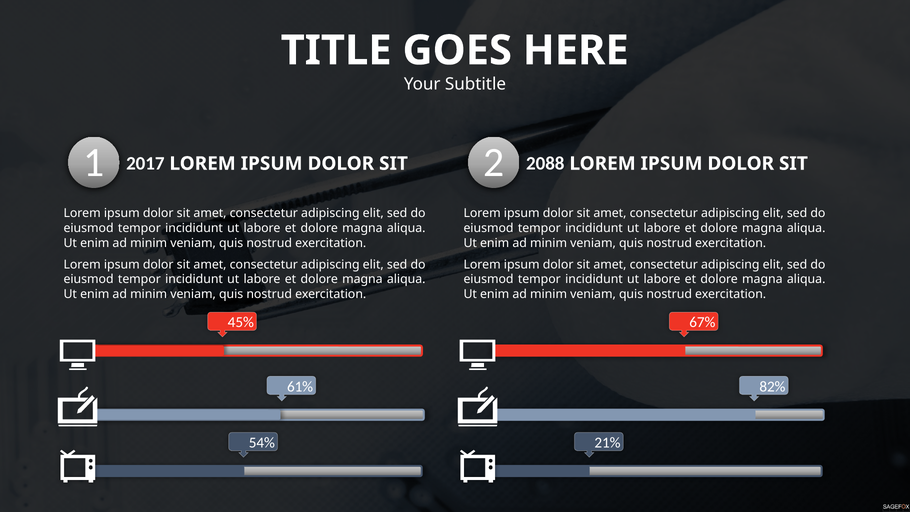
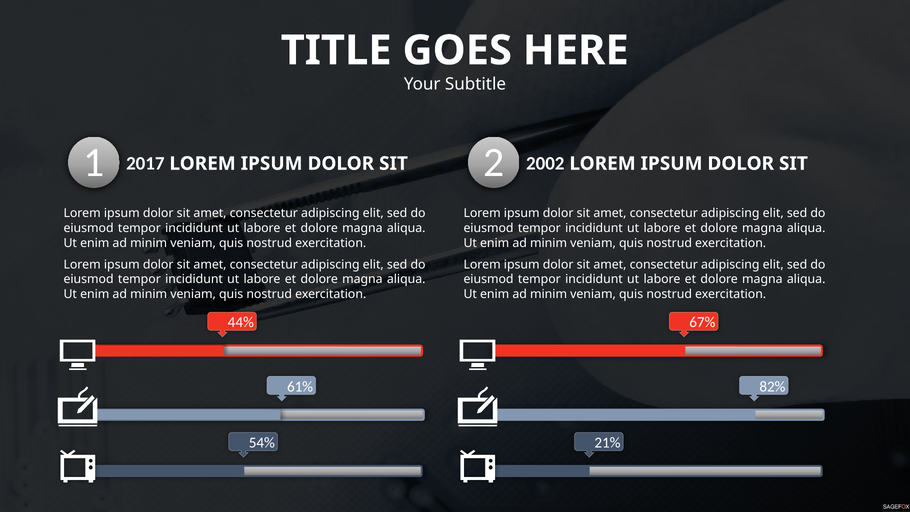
2088: 2088 -> 2002 (545, 164)
45%: 45% -> 44% (241, 322)
